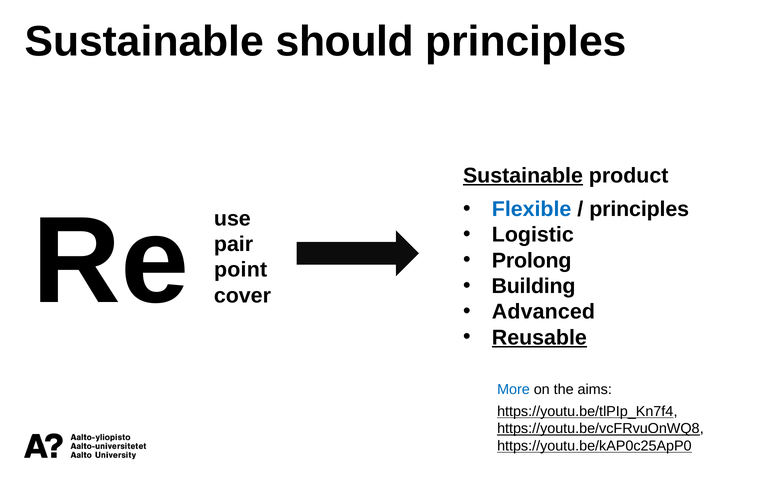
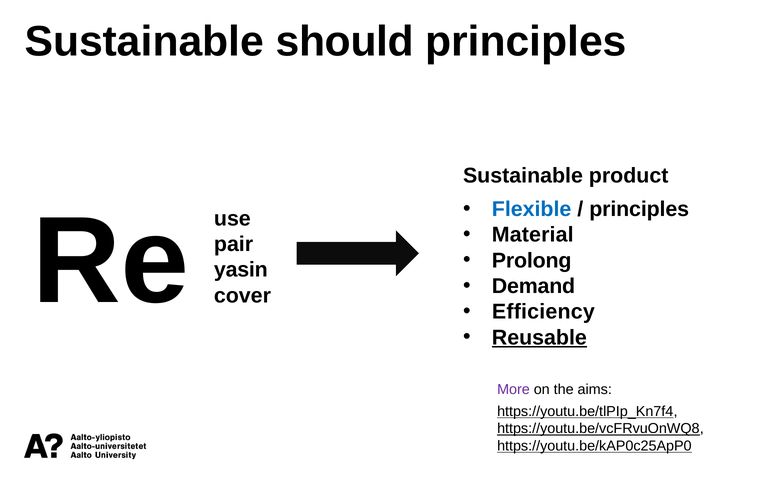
Sustainable underline: present -> none (523, 175)
Logistic: Logistic -> Material (533, 235)
point: point -> yasin (241, 270)
Building: Building -> Demand (533, 286)
Advanced: Advanced -> Efficiency (543, 312)
More colour: blue -> purple (513, 389)
